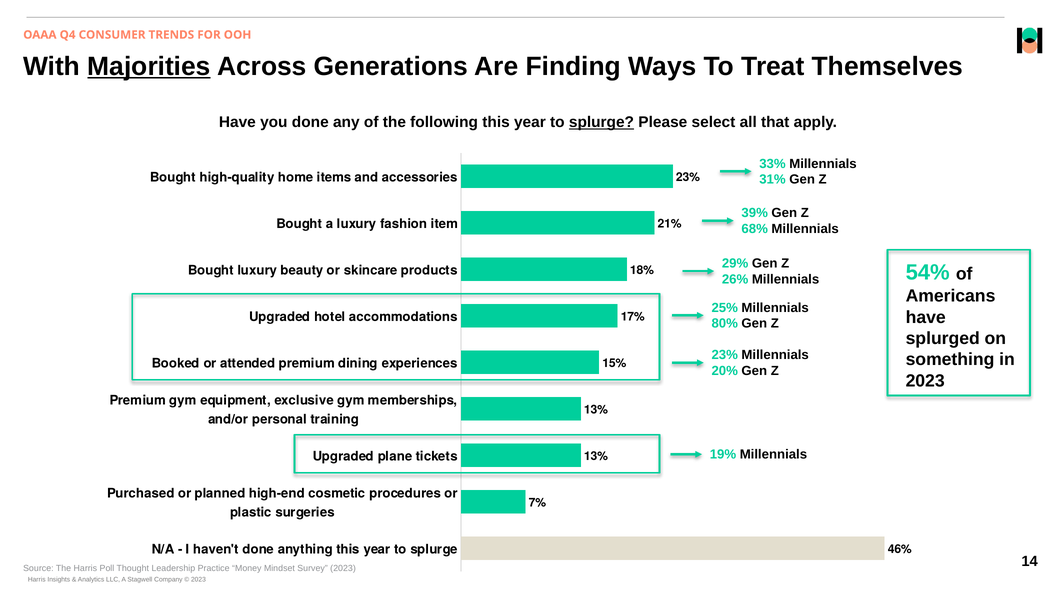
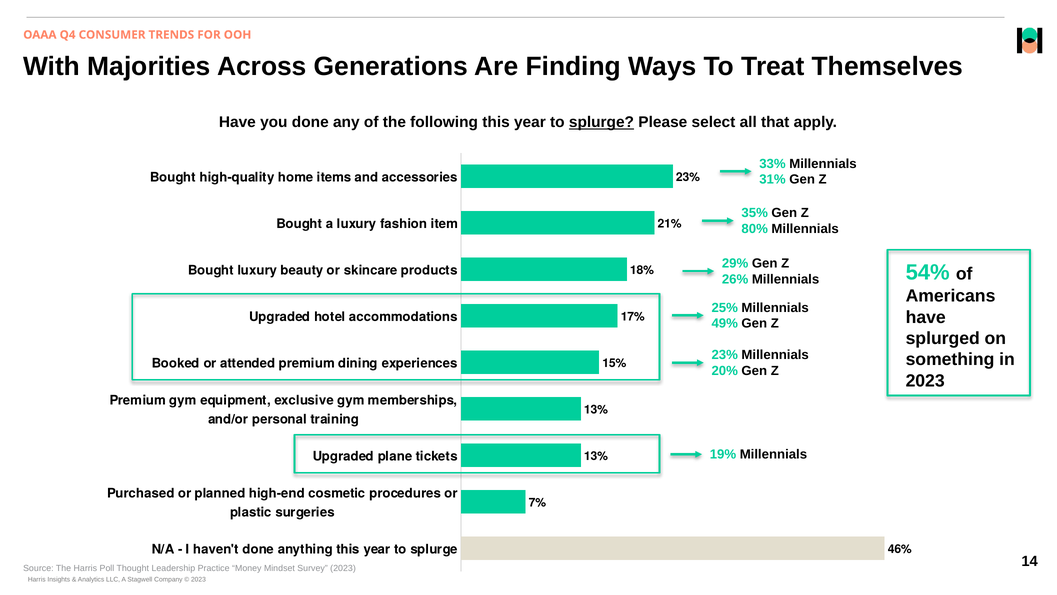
Majorities underline: present -> none (149, 67)
39%: 39% -> 35% (755, 213)
68%: 68% -> 80% (755, 229)
80%: 80% -> 49% (725, 323)
